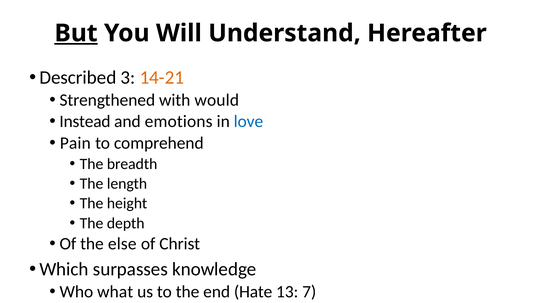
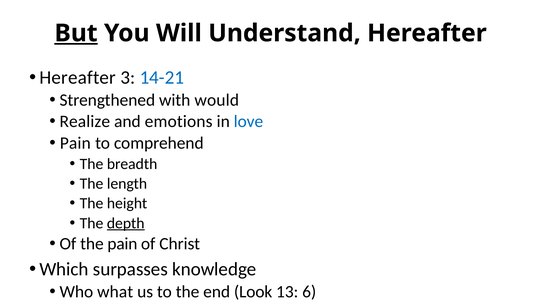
Described: Described -> Hereafter (78, 77)
14-21 colour: orange -> blue (162, 77)
Instead: Instead -> Realize (85, 121)
depth underline: none -> present (126, 223)
the else: else -> pain (122, 244)
Hate: Hate -> Look (253, 291)
7: 7 -> 6 (309, 291)
